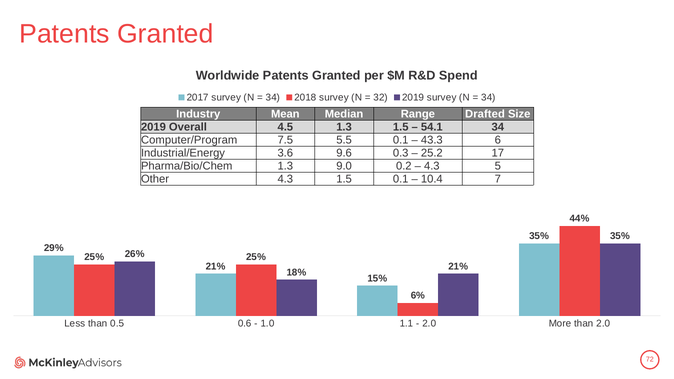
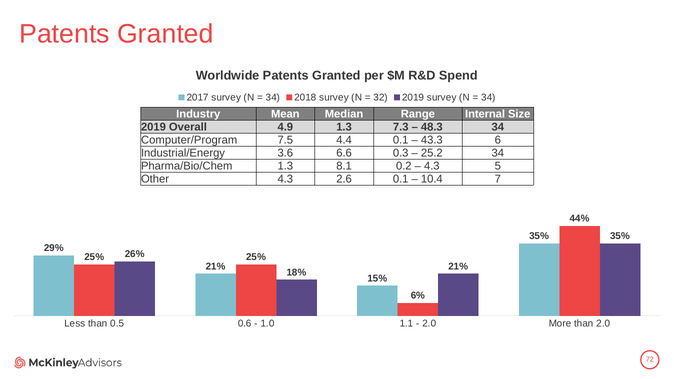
Drafted: Drafted -> Internal (485, 114)
4.5: 4.5 -> 4.9 (285, 127)
1.3 1.5: 1.5 -> 7.3 (401, 127)
54.1: 54.1 -> 48.3 (432, 127)
5.5: 5.5 -> 4.4 (344, 140)
9.6: 9.6 -> 6.6 (344, 153)
25.2 17: 17 -> 34 (498, 153)
9.0: 9.0 -> 8.1 (344, 166)
4.3 1.5: 1.5 -> 2.6 (344, 179)
